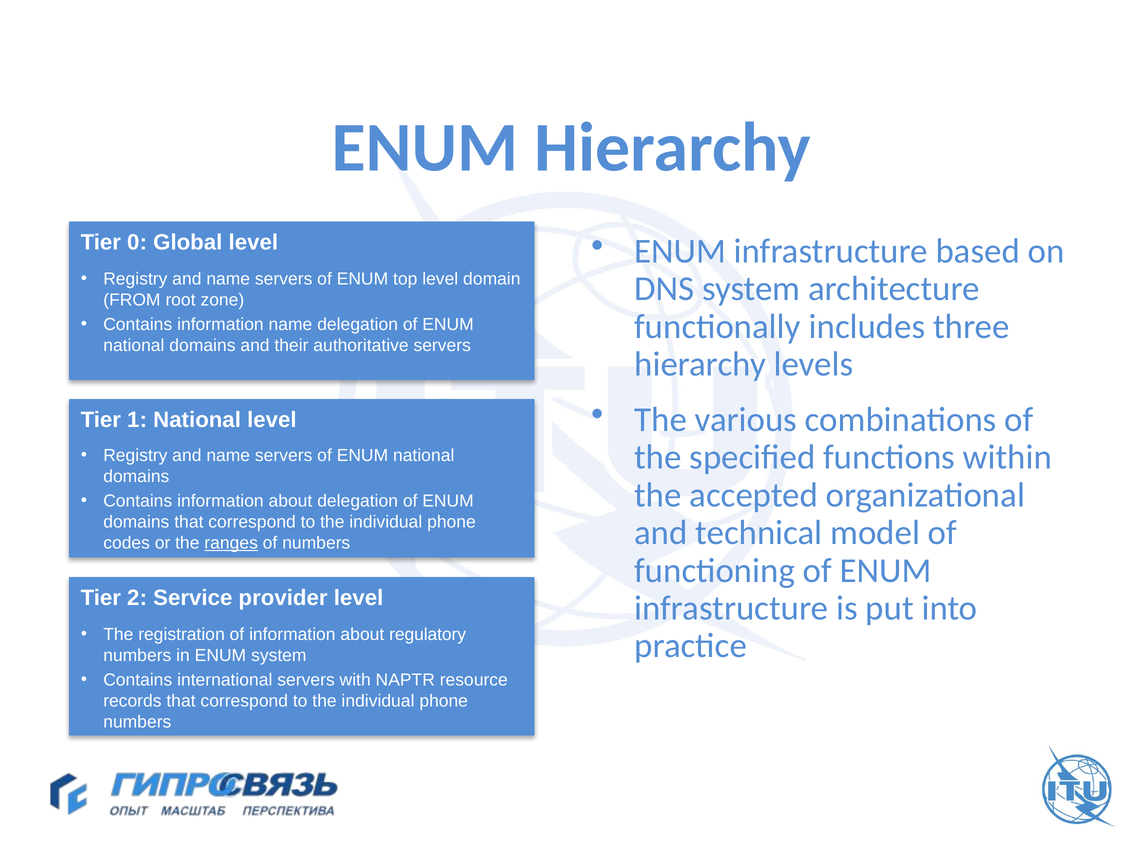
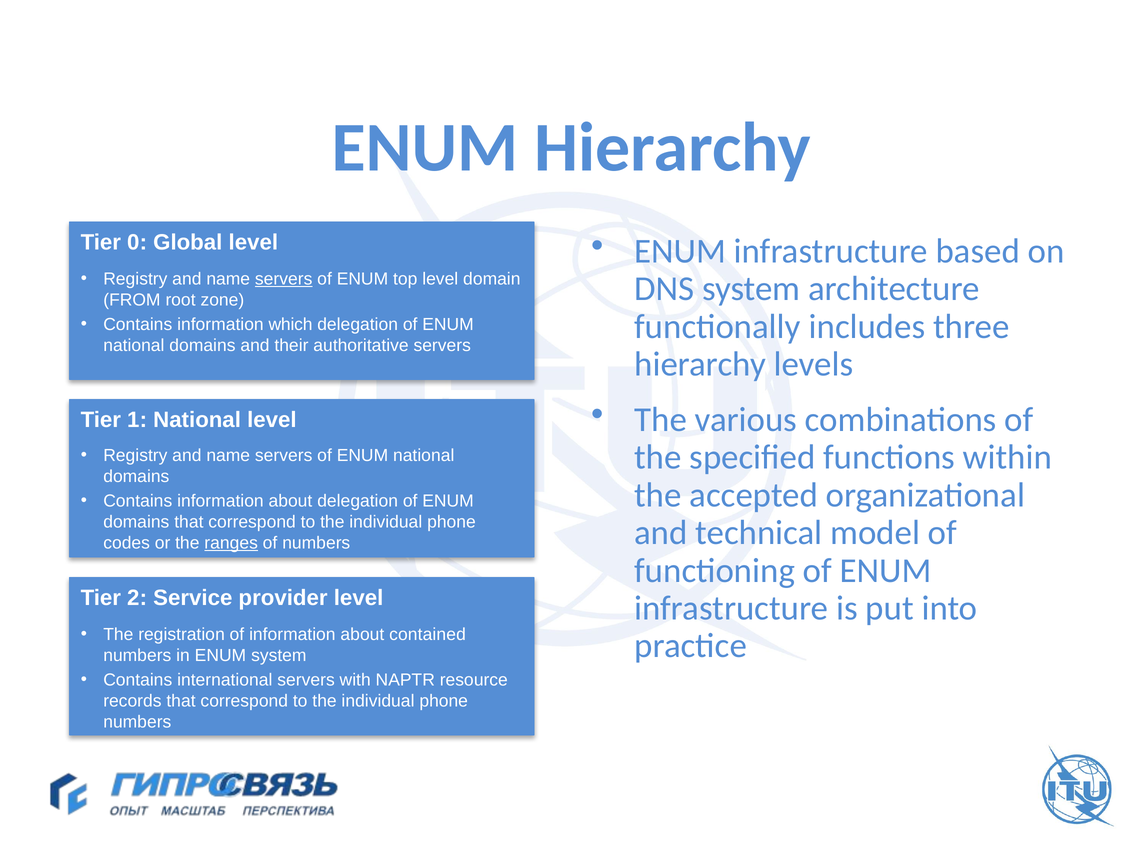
servers underline: none -> present (284, 279)
information name: name -> which (291, 325)
regulatory: regulatory -> contained (427, 635)
